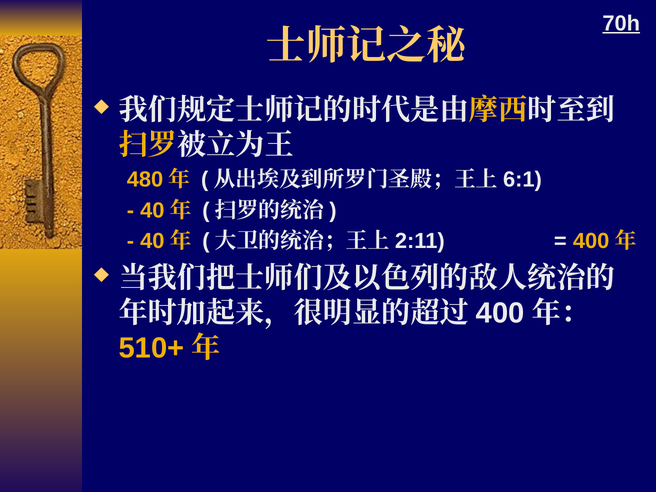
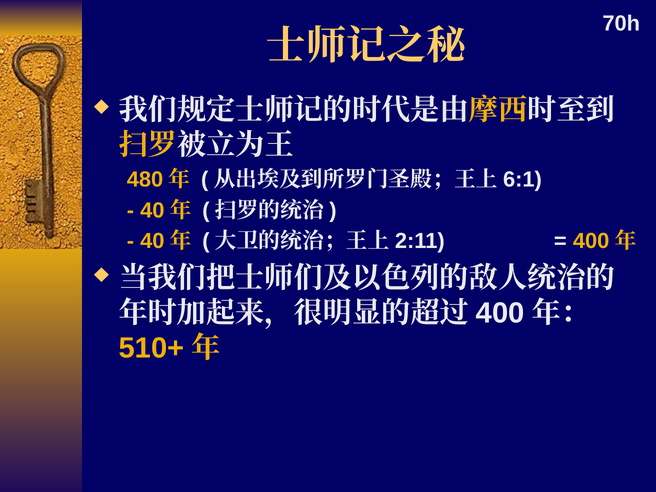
70h underline: present -> none (621, 23)
